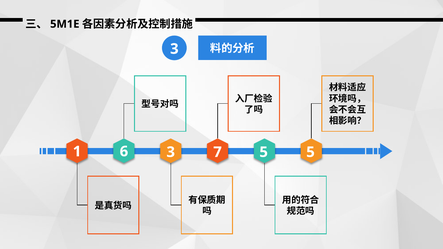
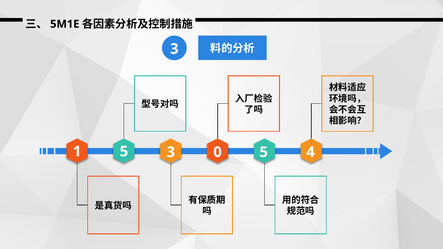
1 6: 6 -> 5 (124, 152)
7: 7 -> 0 (218, 152)
5 5: 5 -> 4 (310, 152)
